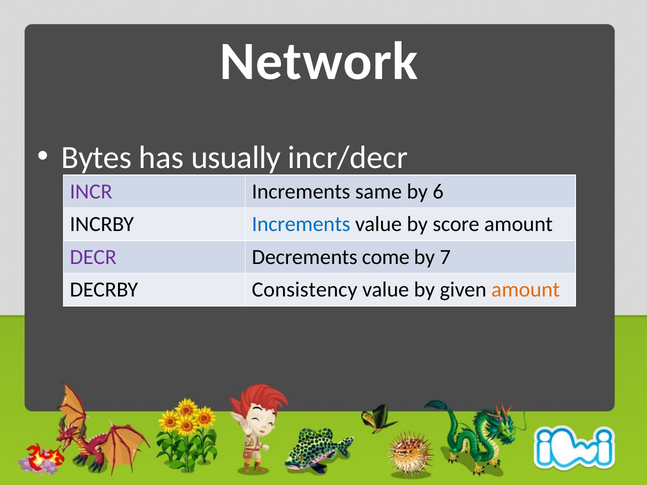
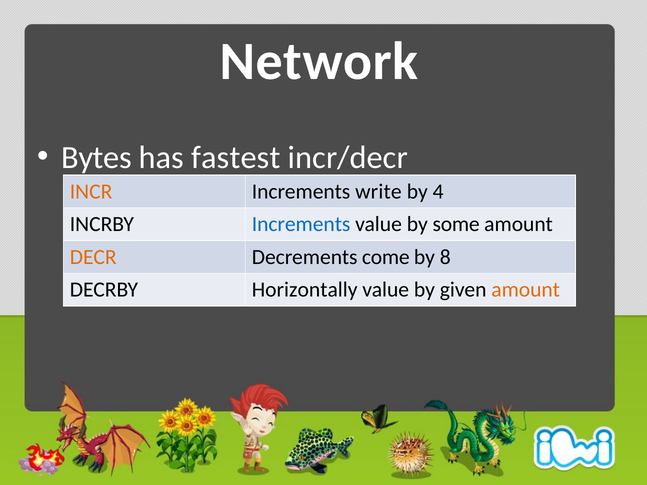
usually: usually -> fastest (236, 157)
INCR colour: purple -> orange (91, 192)
same: same -> write (378, 192)
6: 6 -> 4 (438, 192)
score: score -> some (456, 224)
DECR colour: purple -> orange (93, 257)
7: 7 -> 8 (445, 257)
Consistency: Consistency -> Horizontally (305, 290)
